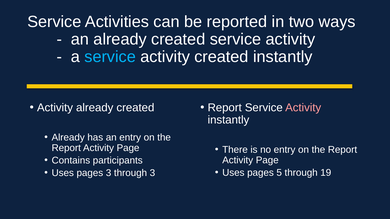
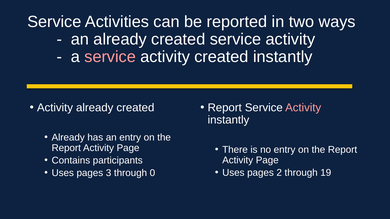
service colour: light blue -> pink (110, 57)
pages 5: 5 -> 2 (279, 173)
through 3: 3 -> 0 (152, 173)
